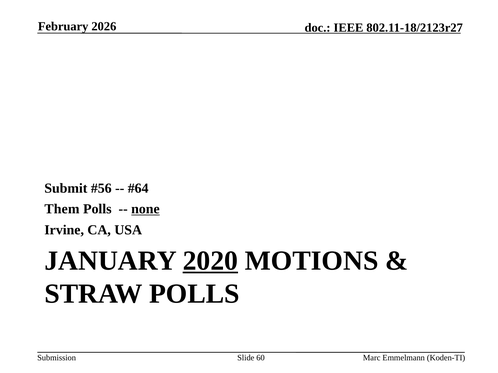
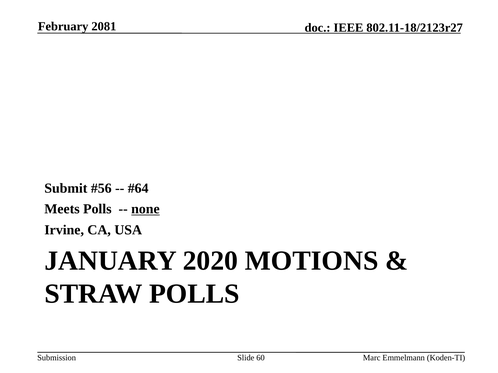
2026: 2026 -> 2081 (104, 26)
Them: Them -> Meets (62, 209)
2020 underline: present -> none (210, 261)
